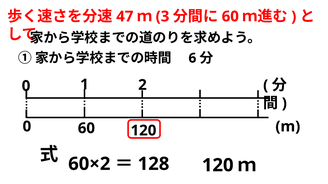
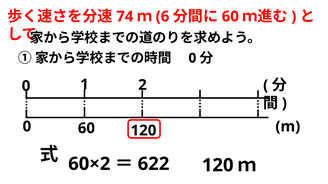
47: 47 -> 74 (125, 16)
3: 3 -> 6 (162, 16)
6: 6 -> 0 (192, 58)
128: 128 -> 622 (154, 164)
